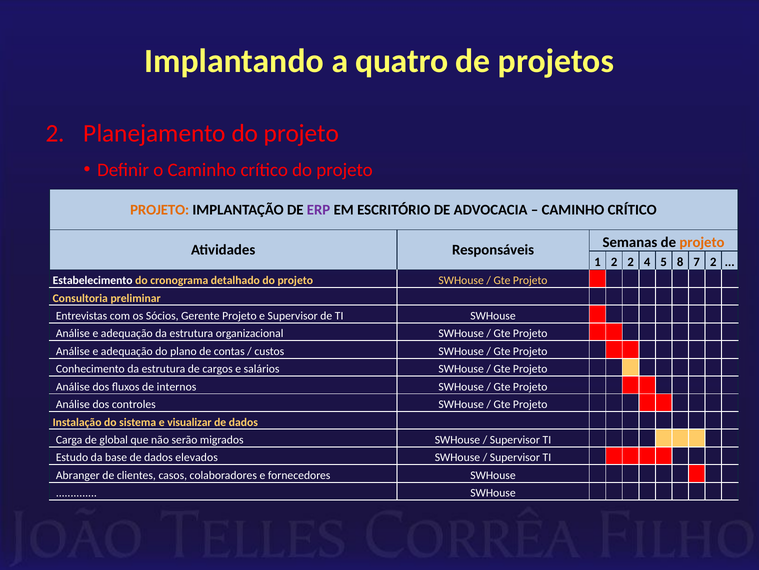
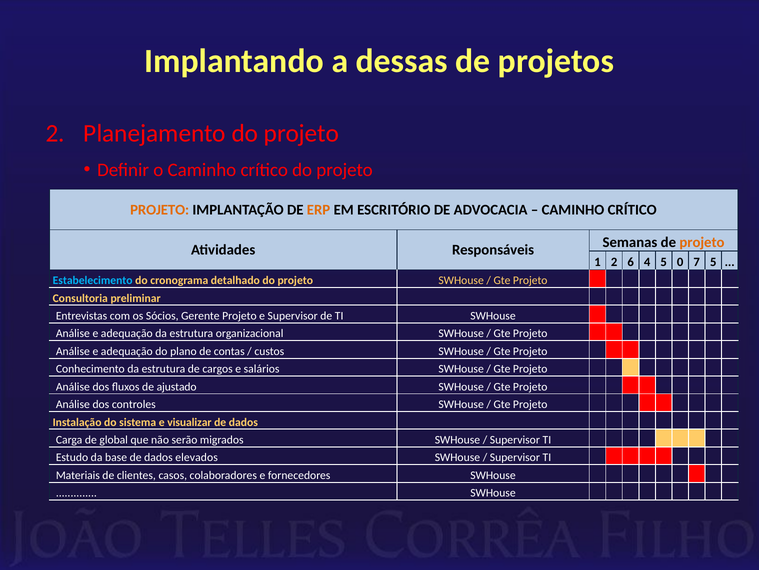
quatro: quatro -> dessas (402, 61)
ERP colour: purple -> orange (319, 209)
2 2: 2 -> 6 (631, 262)
8: 8 -> 0 (680, 262)
7 2: 2 -> 5 (713, 262)
Estabelecimento colour: white -> light blue (93, 280)
internos: internos -> ajustado (177, 386)
Abranger: Abranger -> Materiais (78, 475)
